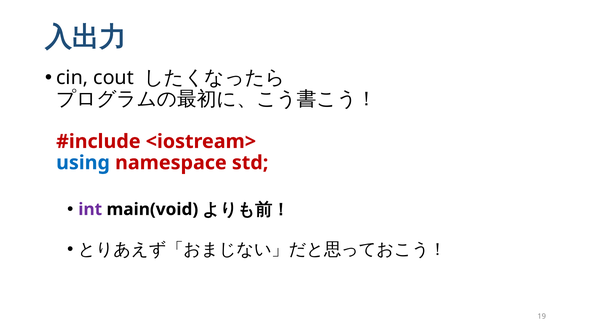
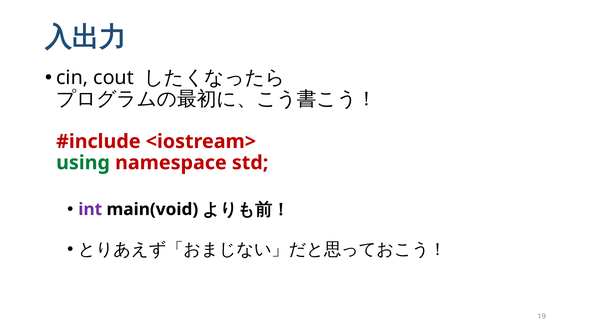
using colour: blue -> green (83, 163)
